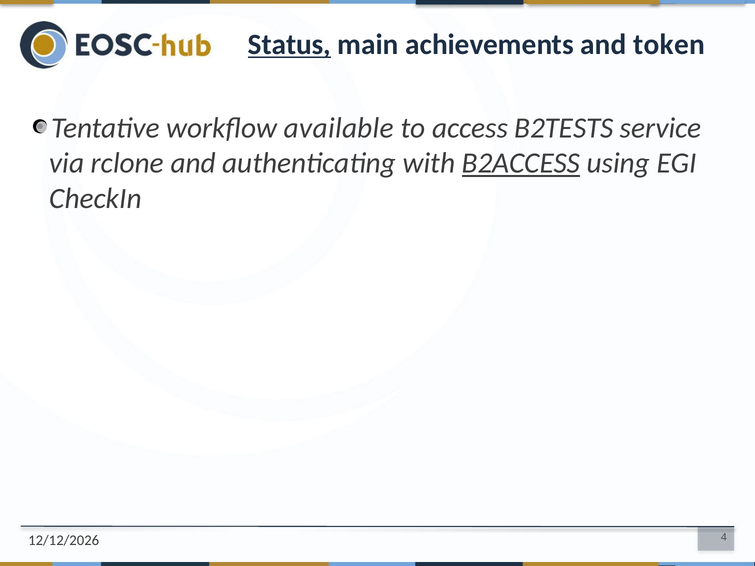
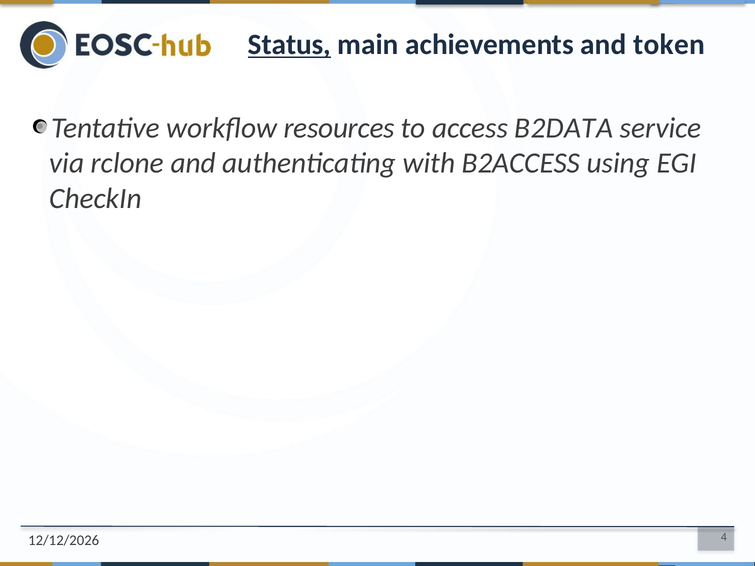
available: available -> resources (339, 128)
B2TESTS: B2TESTS -> B2DATA (564, 128)
B2ACCESS underline: present -> none (521, 163)
